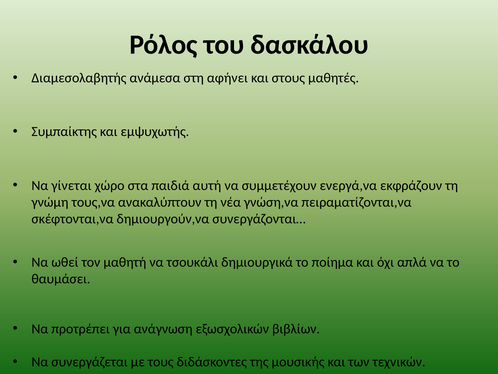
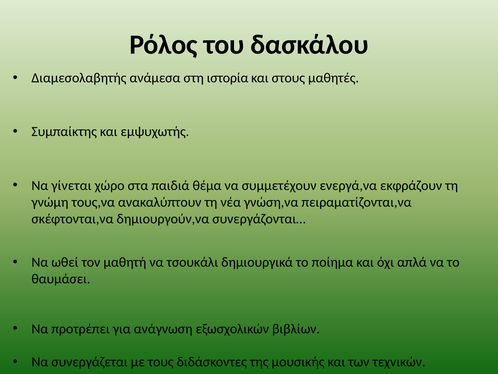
αφήνει: αφήνει -> ιστορία (228, 78)
αυτή: αυτή -> θέμα (207, 185)
